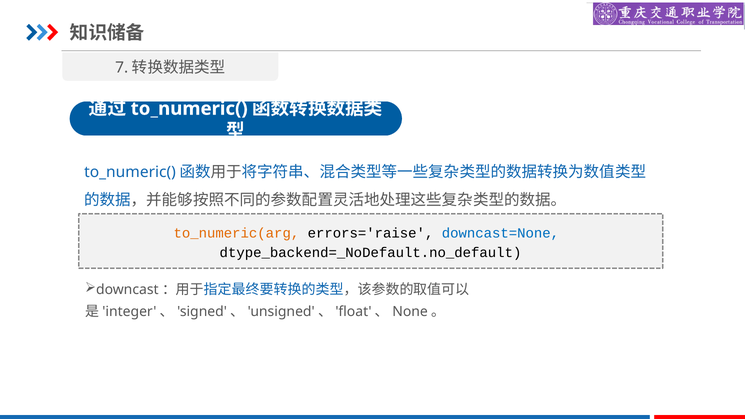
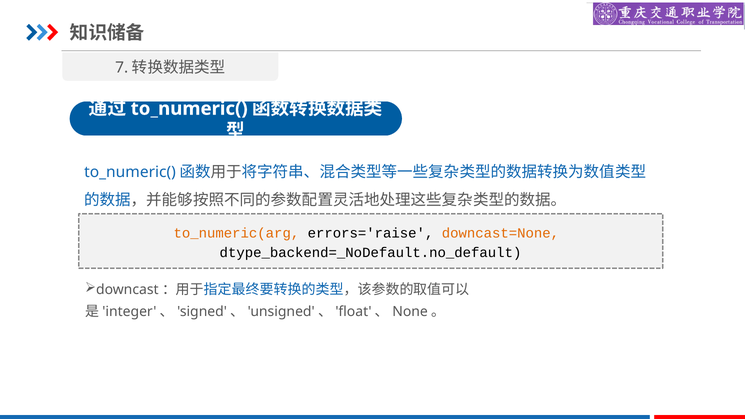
downcast=None colour: blue -> orange (500, 233)
